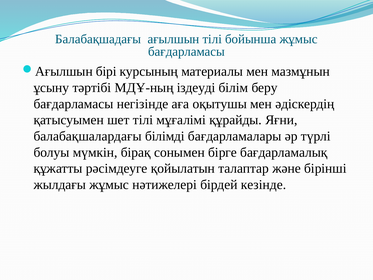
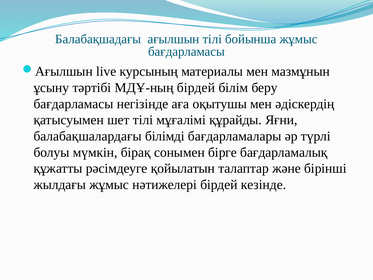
бірі: бірі -> live (106, 71)
МДҰ-ның іздеуді: іздеуді -> бірдей (196, 88)
